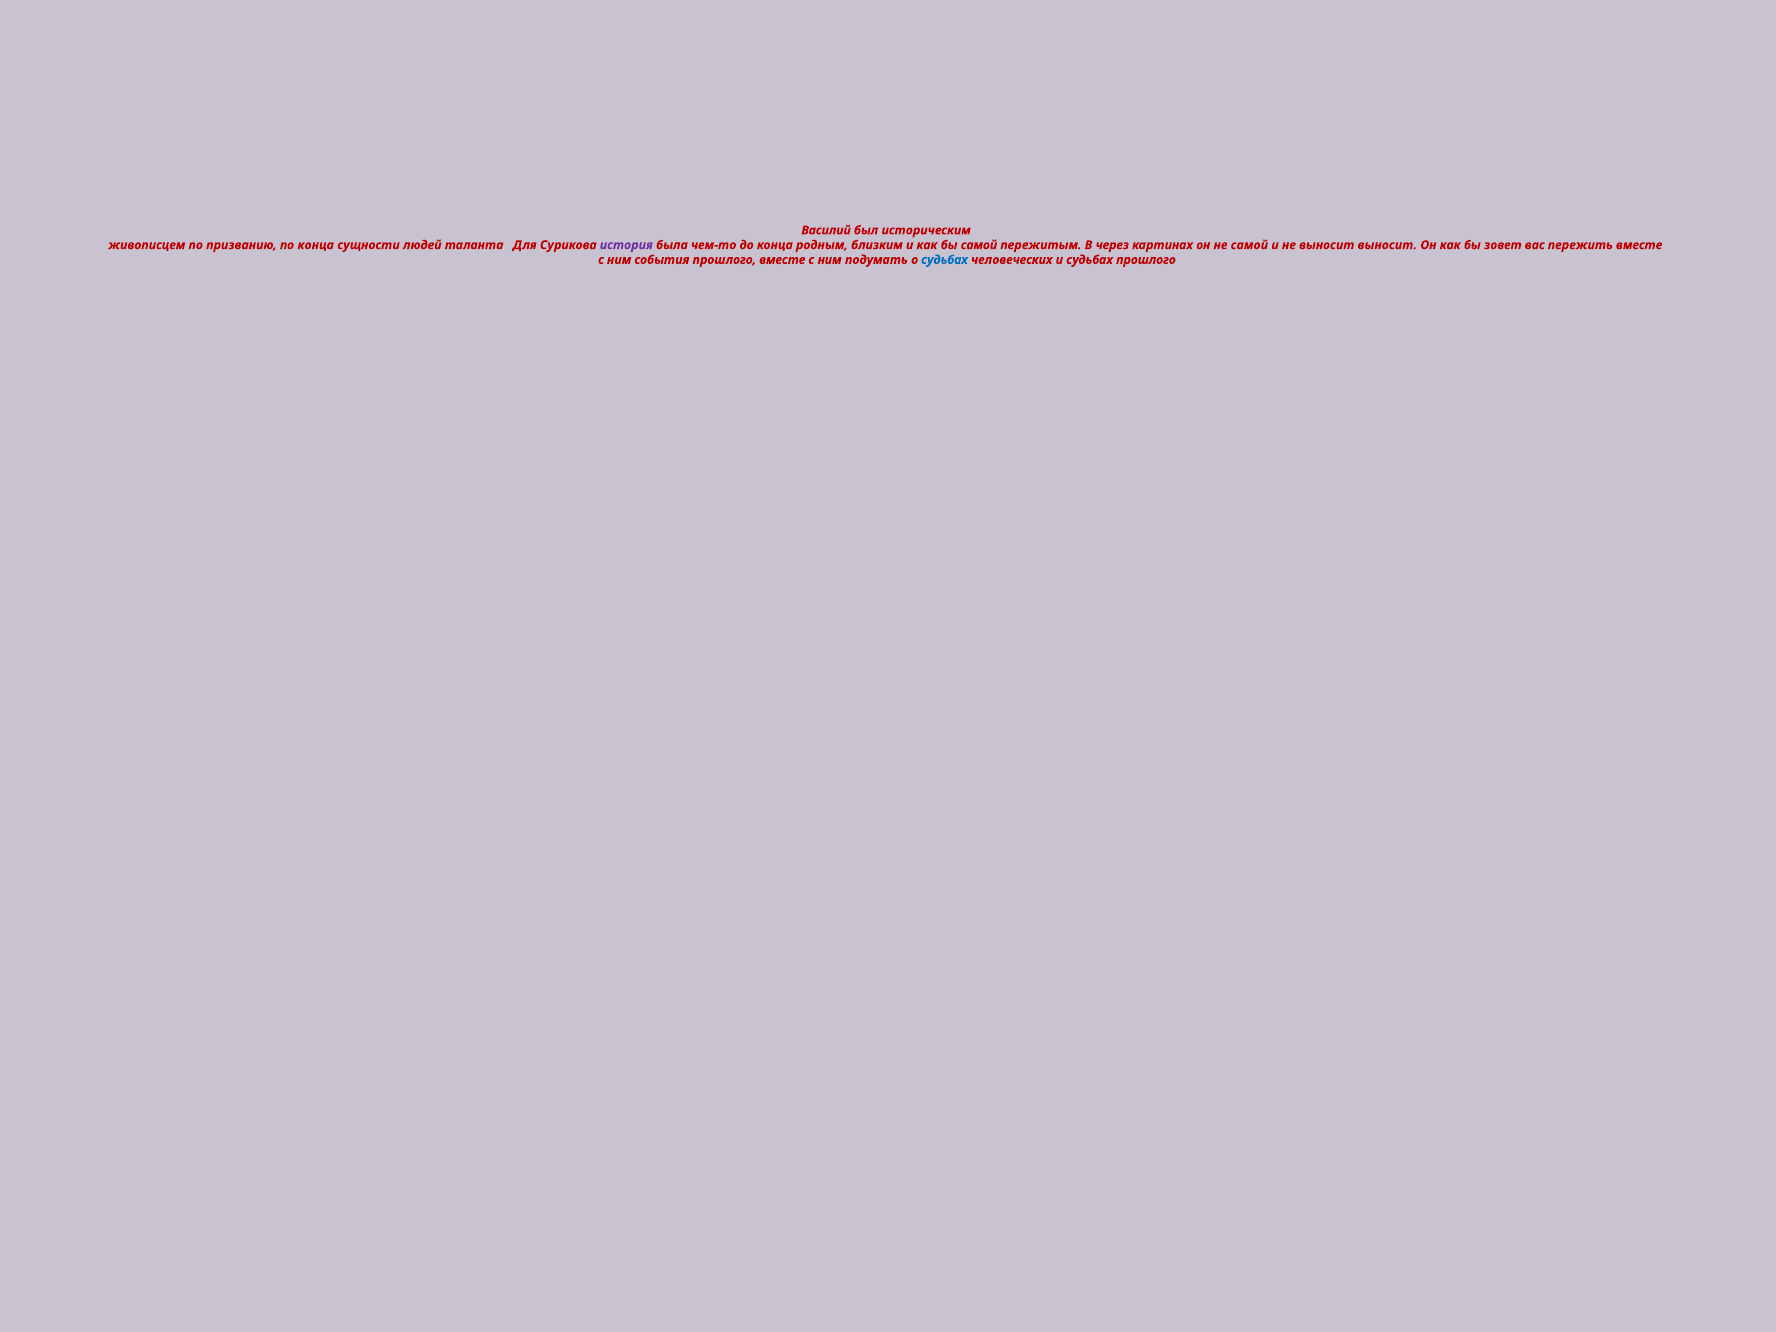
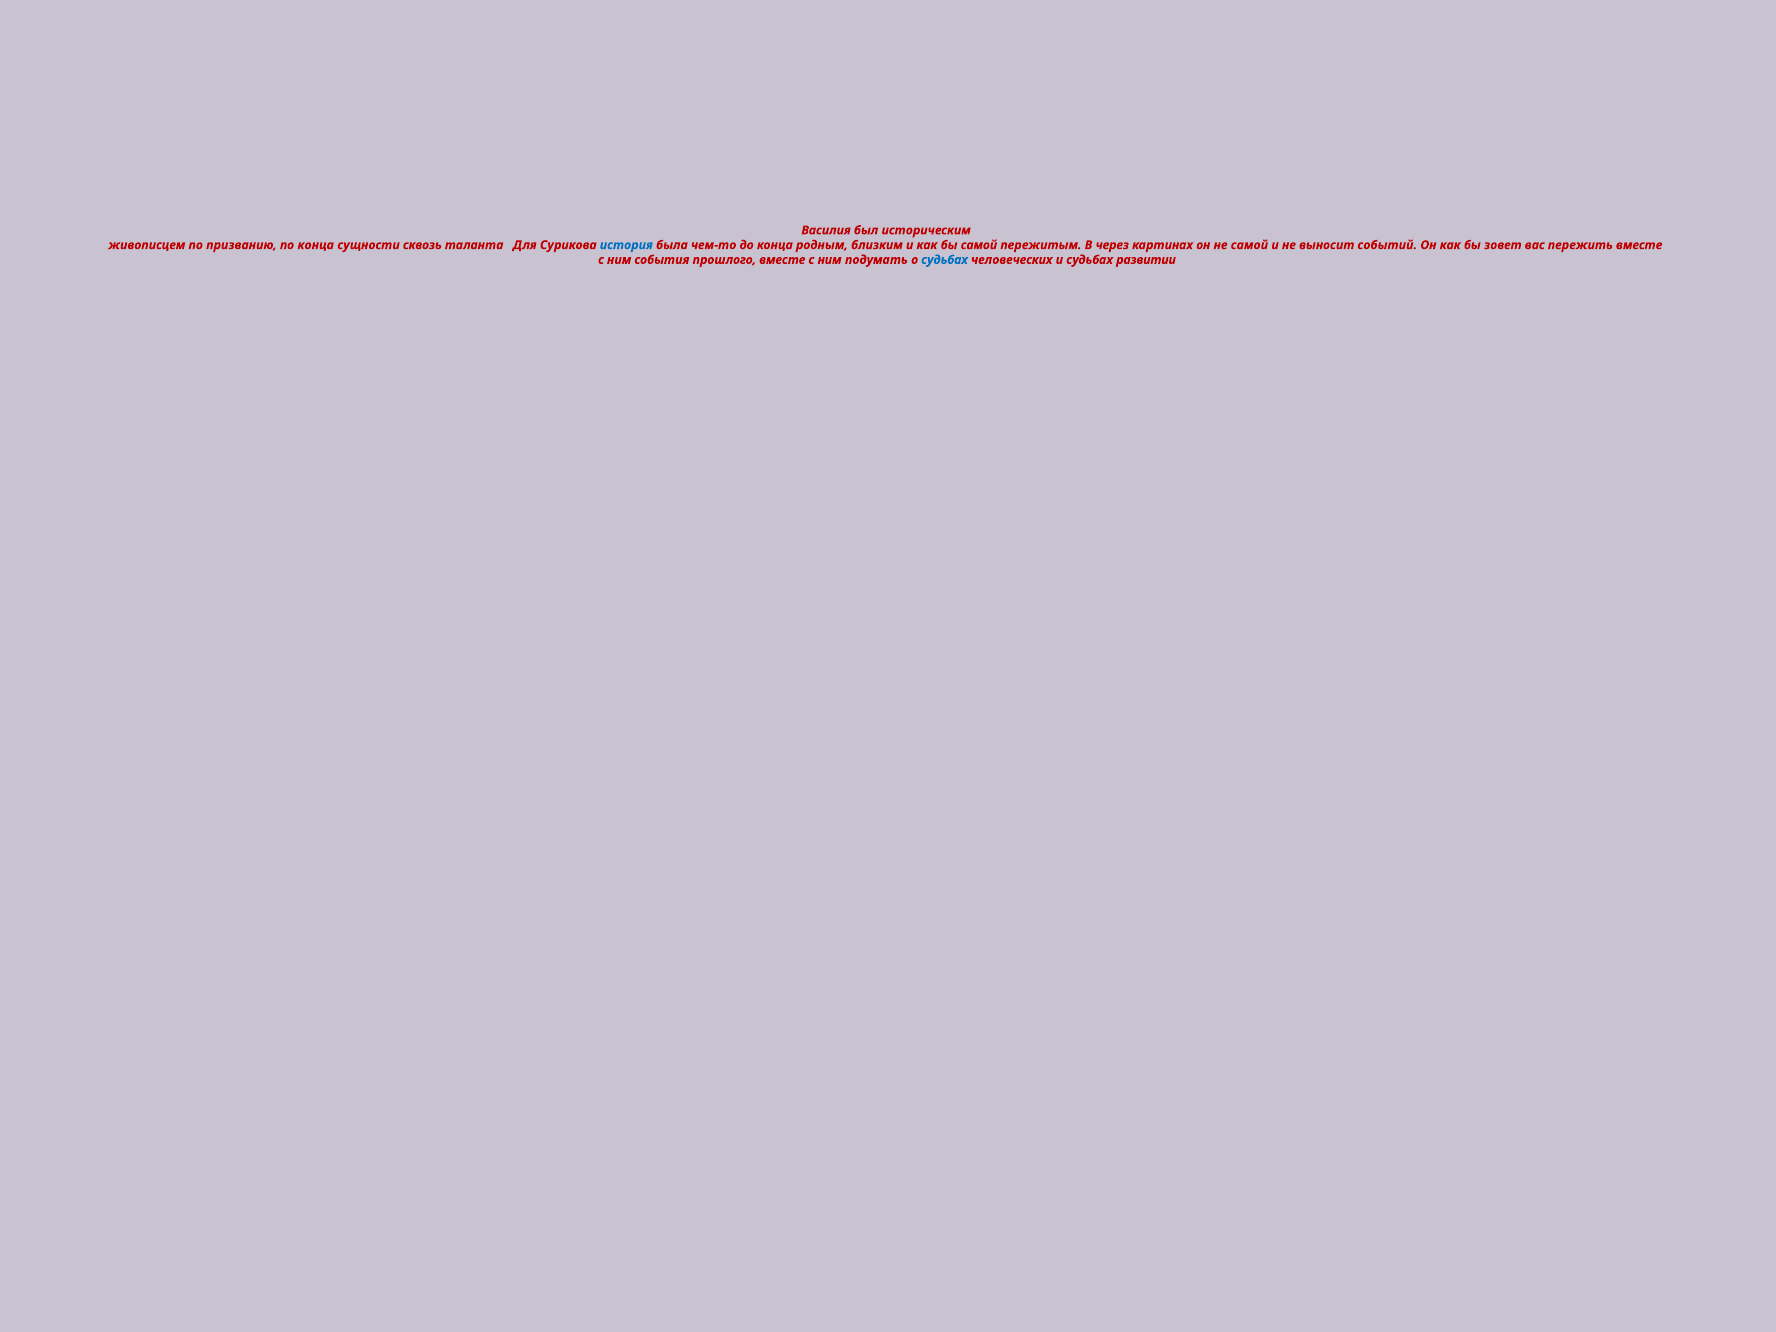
Василий: Василий -> Василия (826, 230)
людей: людей -> сквозь (422, 245)
история colour: purple -> blue (626, 245)
выносит выносит: выносит -> событий (1387, 245)
судьбах прошлого: прошлого -> развитии (1146, 260)
